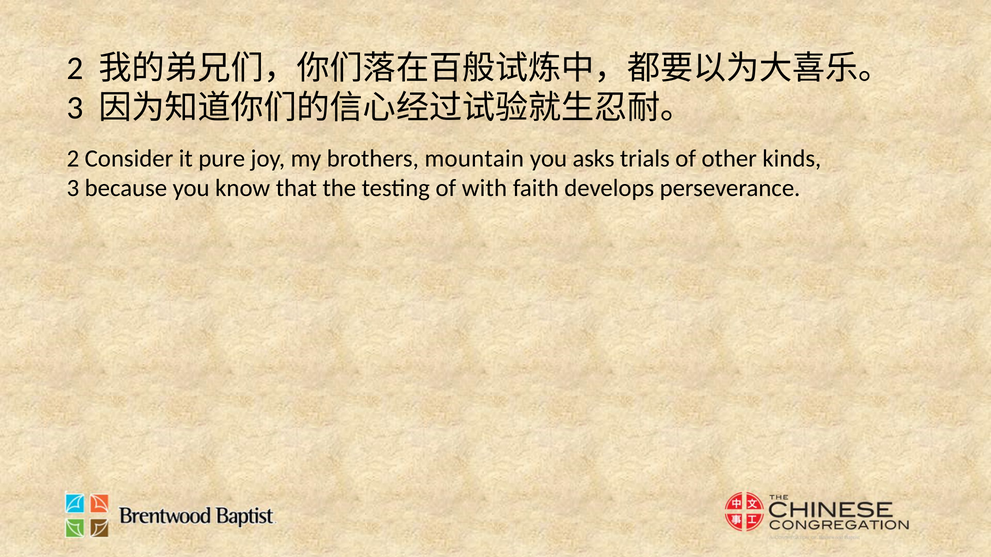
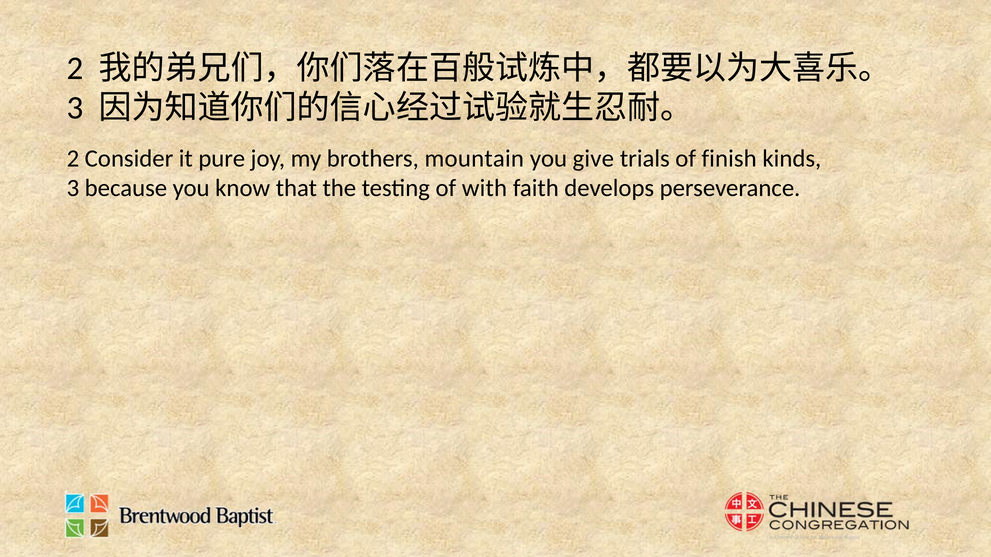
asks: asks -> give (593, 159)
other: other -> finish (729, 159)
